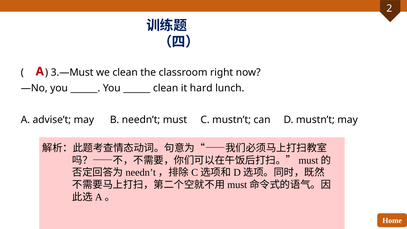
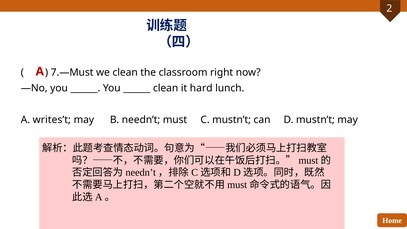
3.—Must: 3.—Must -> 7.—Must (72, 72)
advise’t: advise’t -> writes’t (52, 120)
